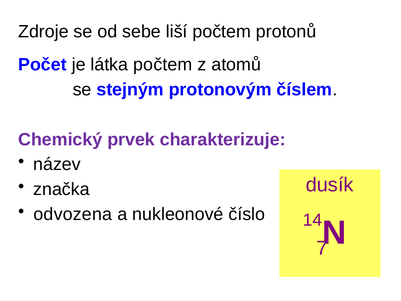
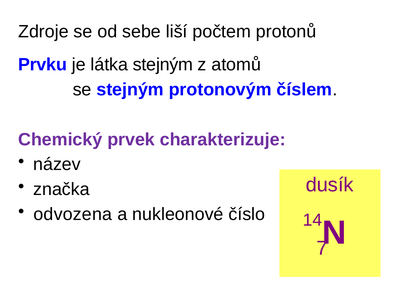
Počet: Počet -> Prvku (43, 64)
látka počtem: počtem -> stejným (163, 64)
